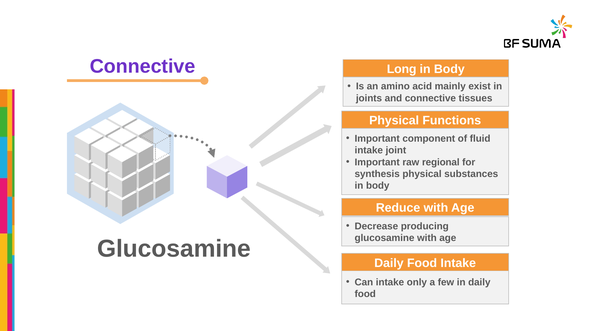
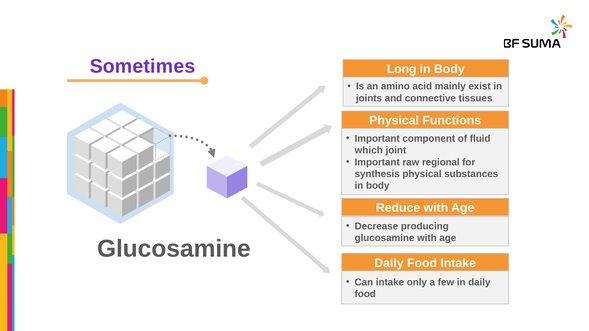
Connective: Connective -> Sometimes (143, 67)
intake: intake -> which (369, 151)
